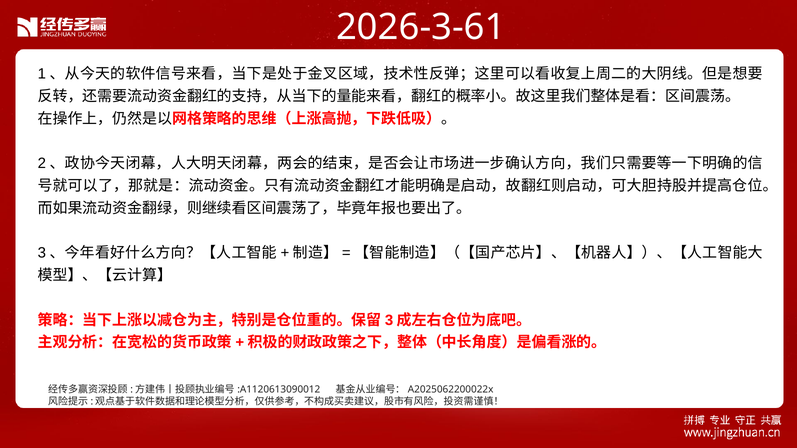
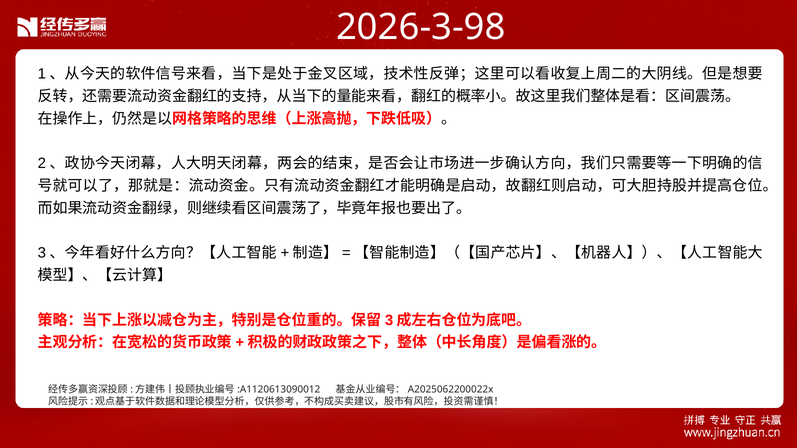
2026-3-61: 2026-3-61 -> 2026-3-98 (421, 27)
